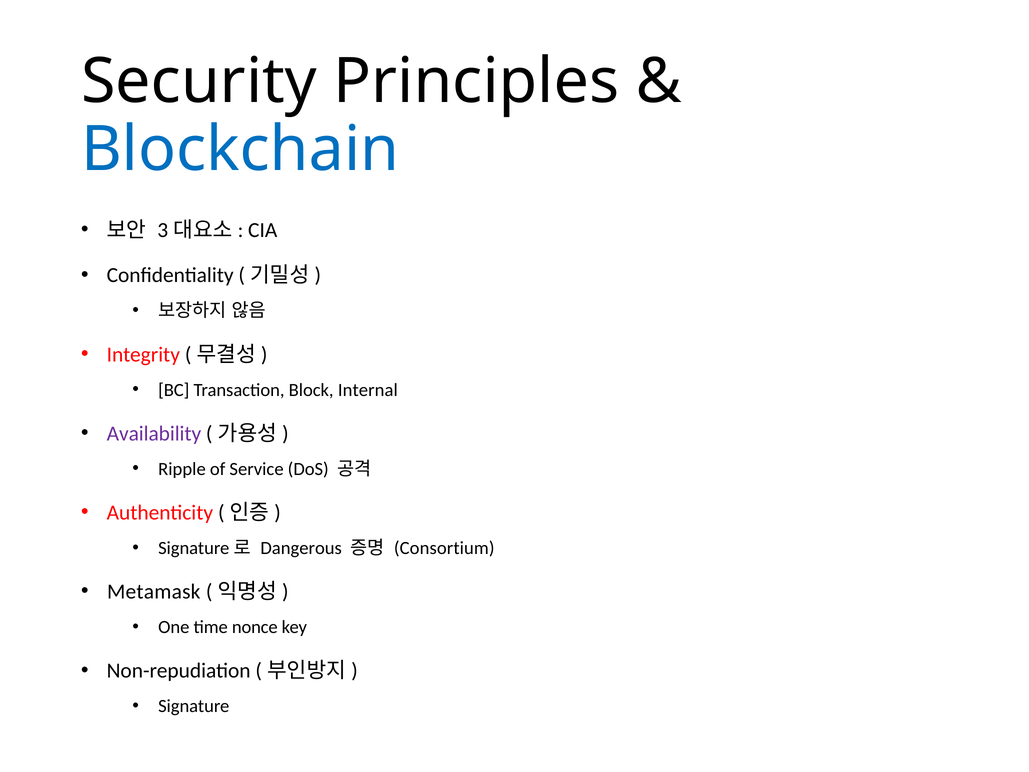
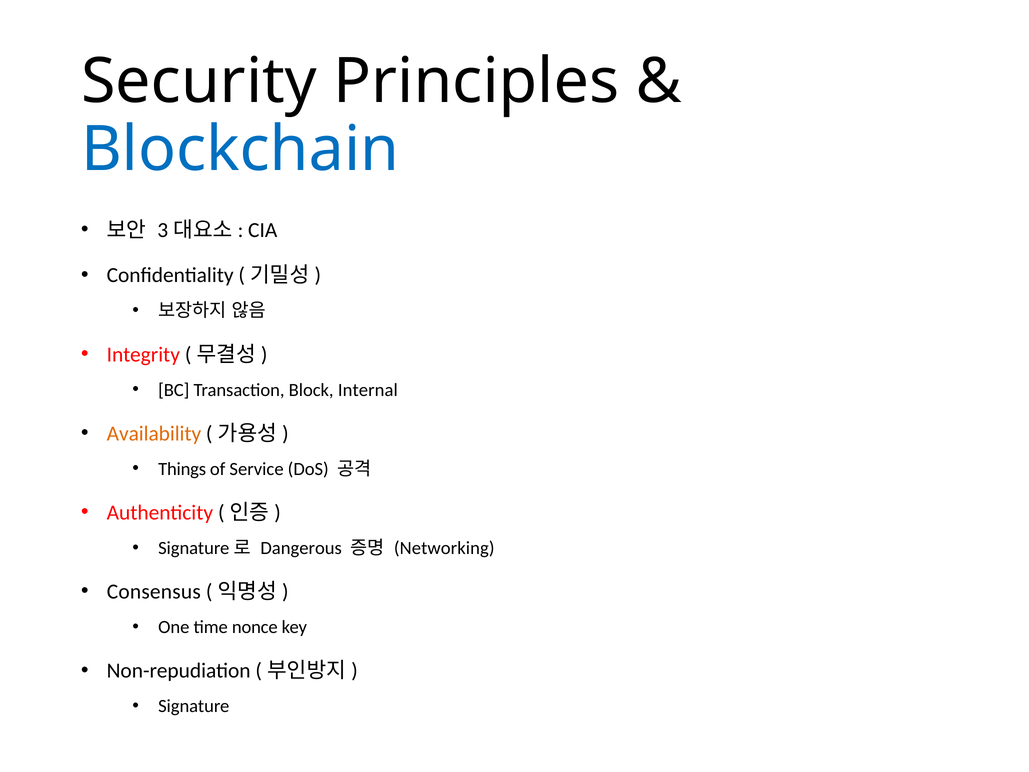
Availability colour: purple -> orange (154, 433)
Ripple: Ripple -> Things (182, 469)
Consortium: Consortium -> Networking (444, 548)
Metamask: Metamask -> Consensus (154, 592)
